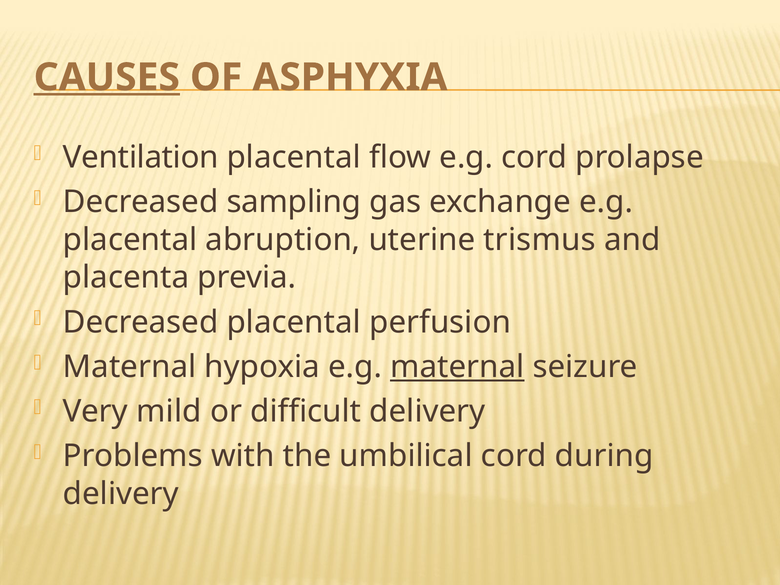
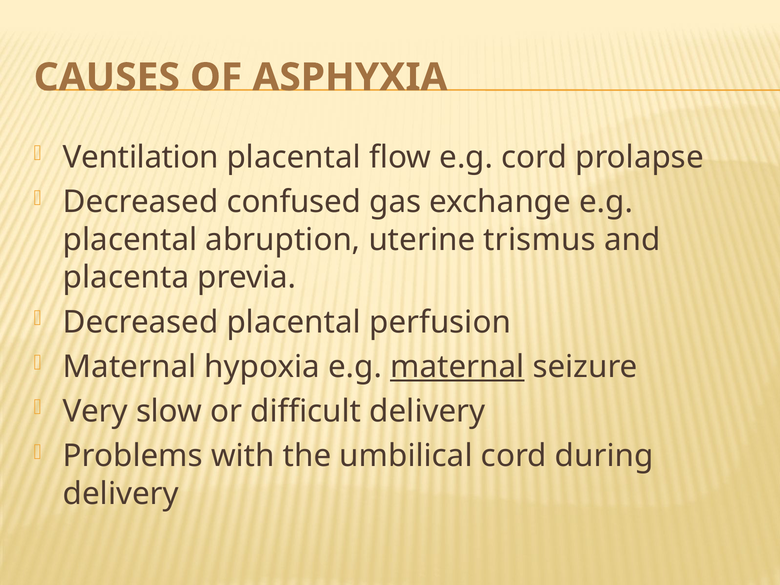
CAUSES underline: present -> none (107, 77)
sampling: sampling -> confused (294, 202)
mild: mild -> slow (169, 411)
